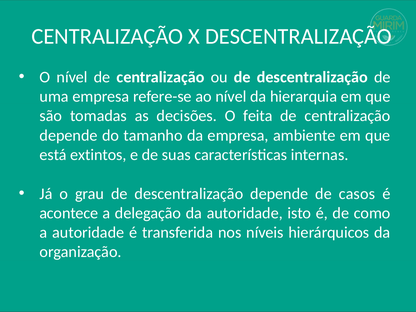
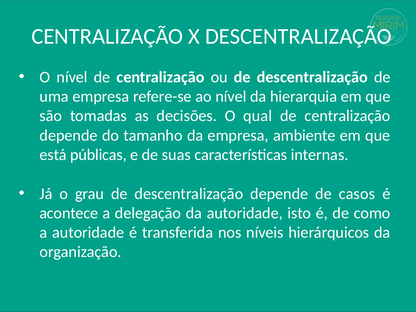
feita: feita -> qual (258, 116)
extintos: extintos -> públicas (98, 155)
